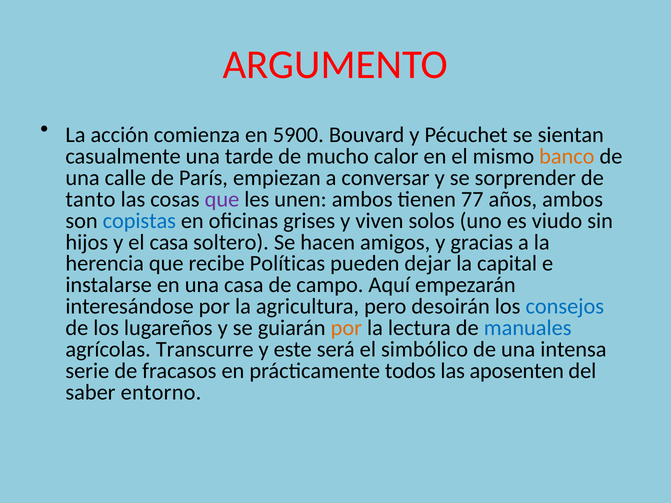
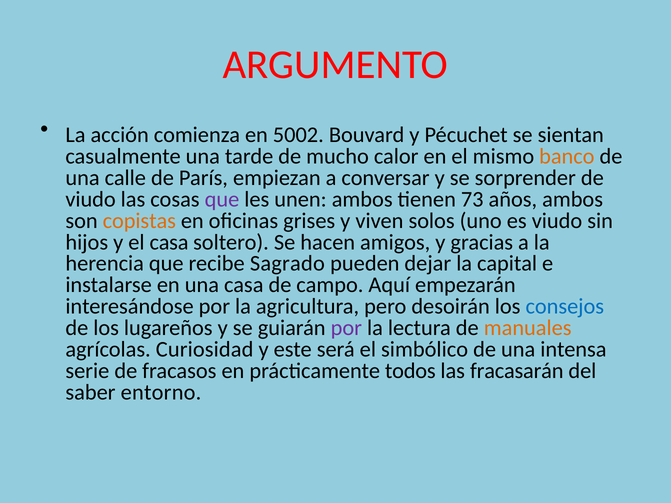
5900: 5900 -> 5002 (298, 135)
tanto: tanto -> viudo (91, 199)
77: 77 -> 73 (472, 199)
copistas colour: blue -> orange (139, 221)
Políticas: Políticas -> Sagrado (287, 264)
por colour: orange -> purple (346, 328)
manuales colour: blue -> orange (528, 328)
Transcurre: Transcurre -> Curiosidad (205, 350)
aposenten: aposenten -> fracasarán (517, 371)
